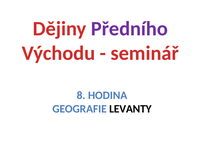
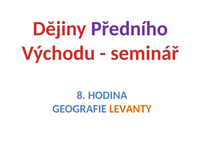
LEVANTY colour: black -> orange (130, 109)
